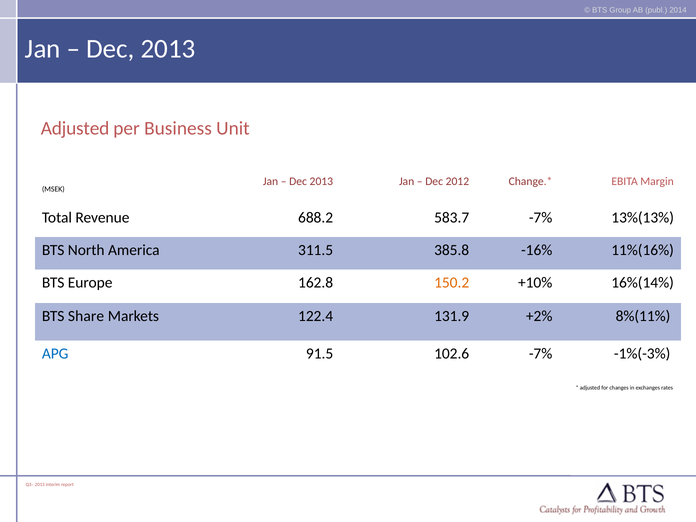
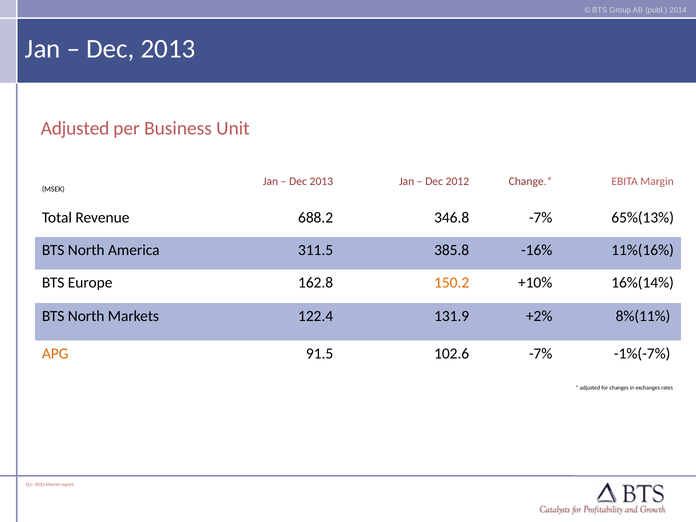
583.7: 583.7 -> 346.8 (452, 217)
13%(13%: 13%(13% -> 65%(13% (643, 217)
Share: Share -> North (86, 316)
APG colour: blue -> orange (55, 354)
-1%(-3%: -1%(-3% -> -1%(-7% (642, 354)
